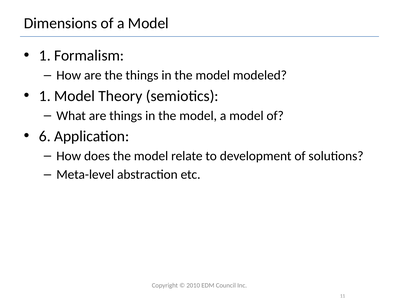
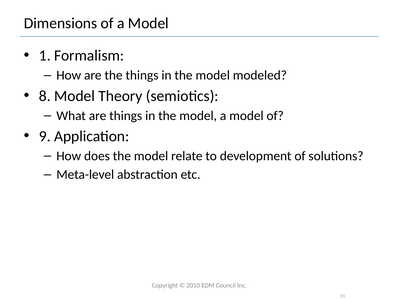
1: 1 -> 8 (45, 96)
6: 6 -> 9 (45, 136)
